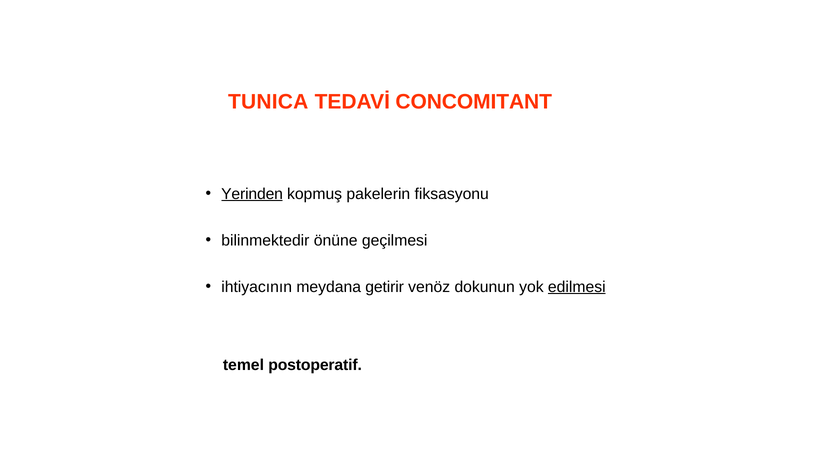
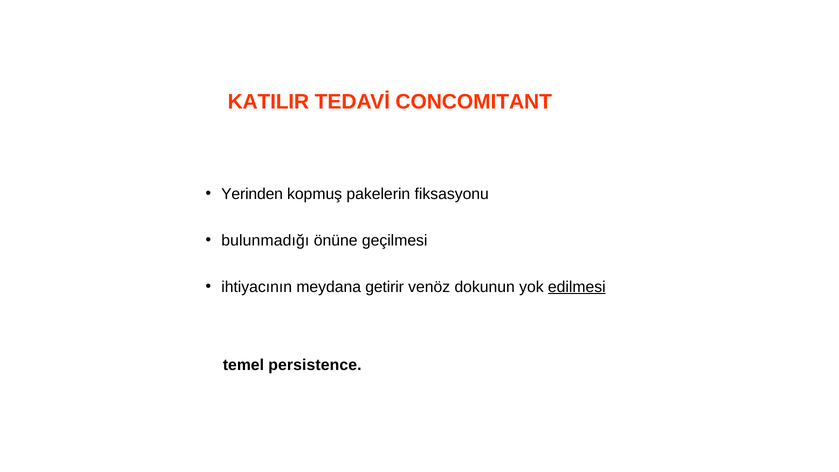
TUNICA: TUNICA -> KATILIR (268, 102)
Yerinden underline: present -> none (252, 194)
bilinmektedir: bilinmektedir -> bulunmadığı (265, 240)
postoperatif: postoperatif -> persistence (315, 365)
